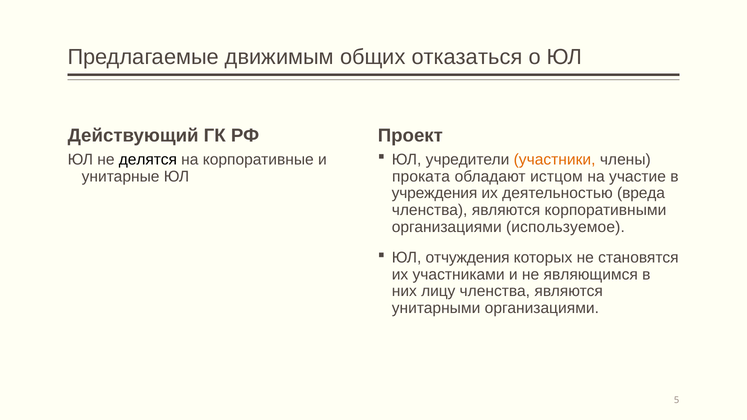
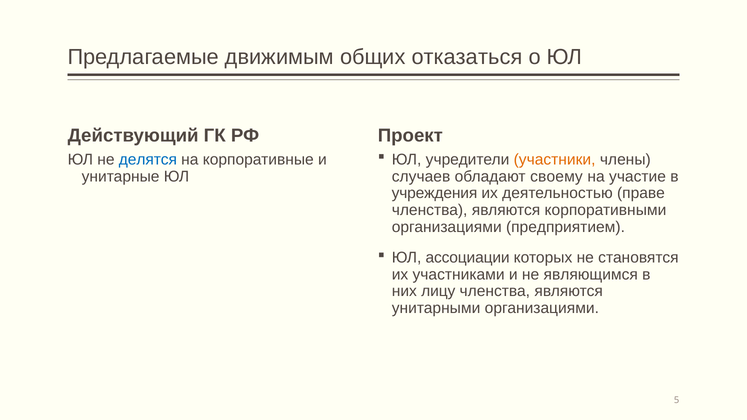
делятся colour: black -> blue (148, 160)
проката: проката -> случаев (421, 176)
истцом: истцом -> своему (556, 176)
вреда: вреда -> праве (641, 193)
используемое: используемое -> предприятием (565, 227)
отчуждения: отчуждения -> ассоциации (468, 258)
